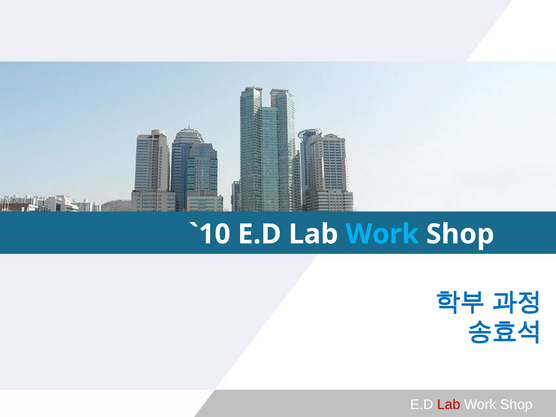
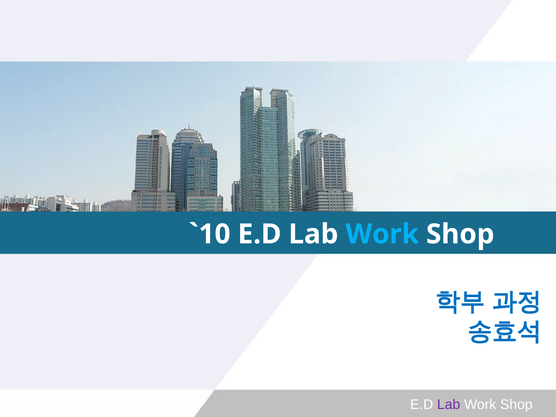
Lab colour: red -> purple (449, 405)
